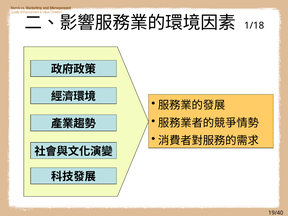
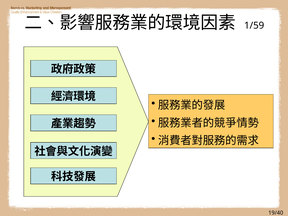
1/18: 1/18 -> 1/59 (254, 26)
